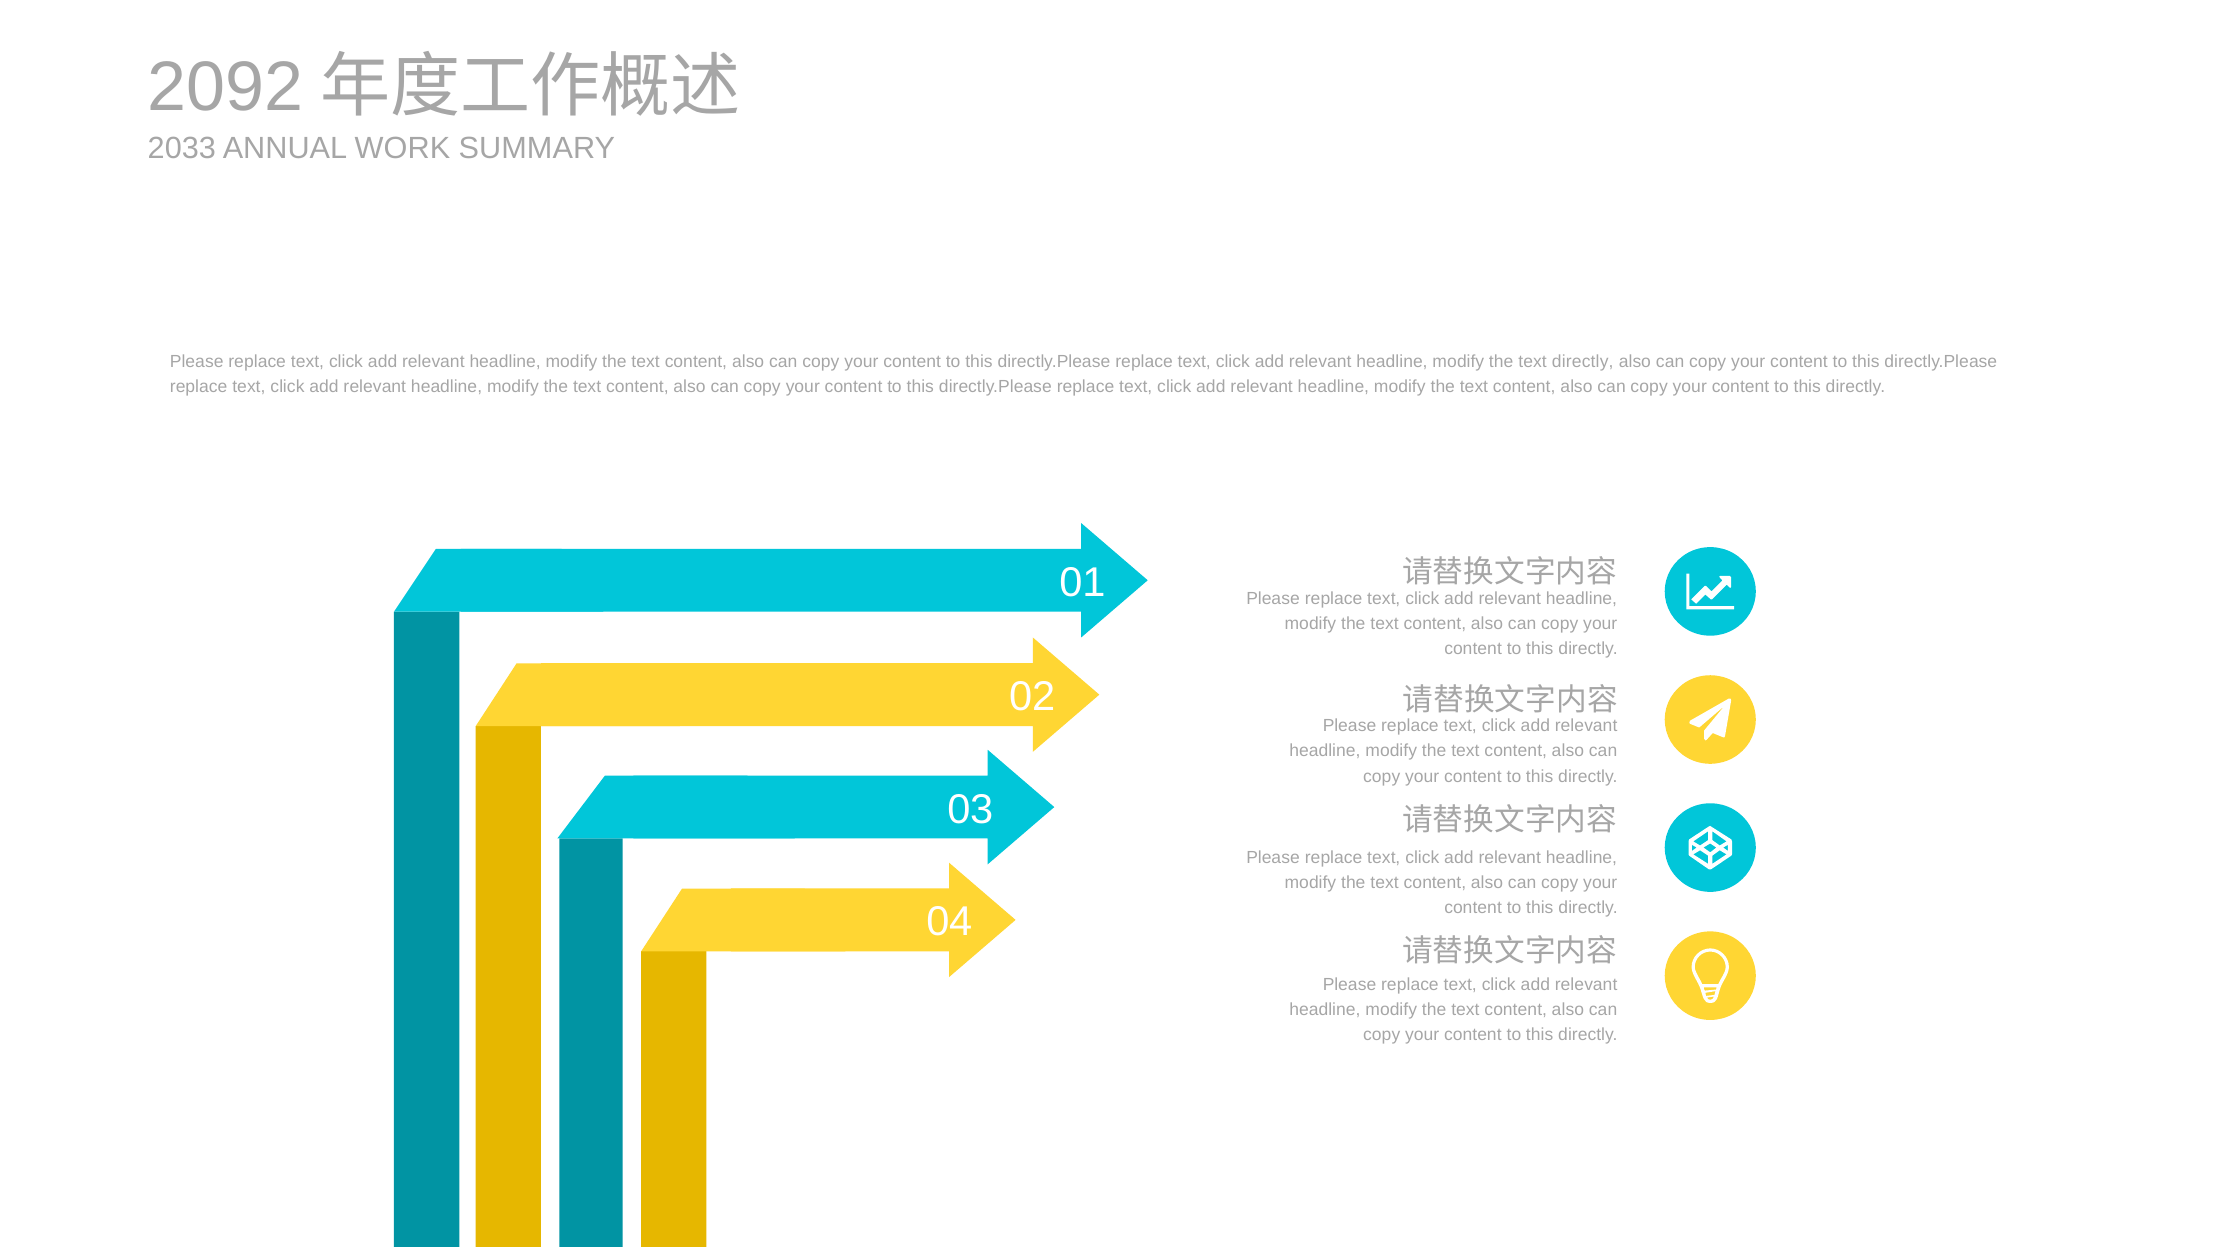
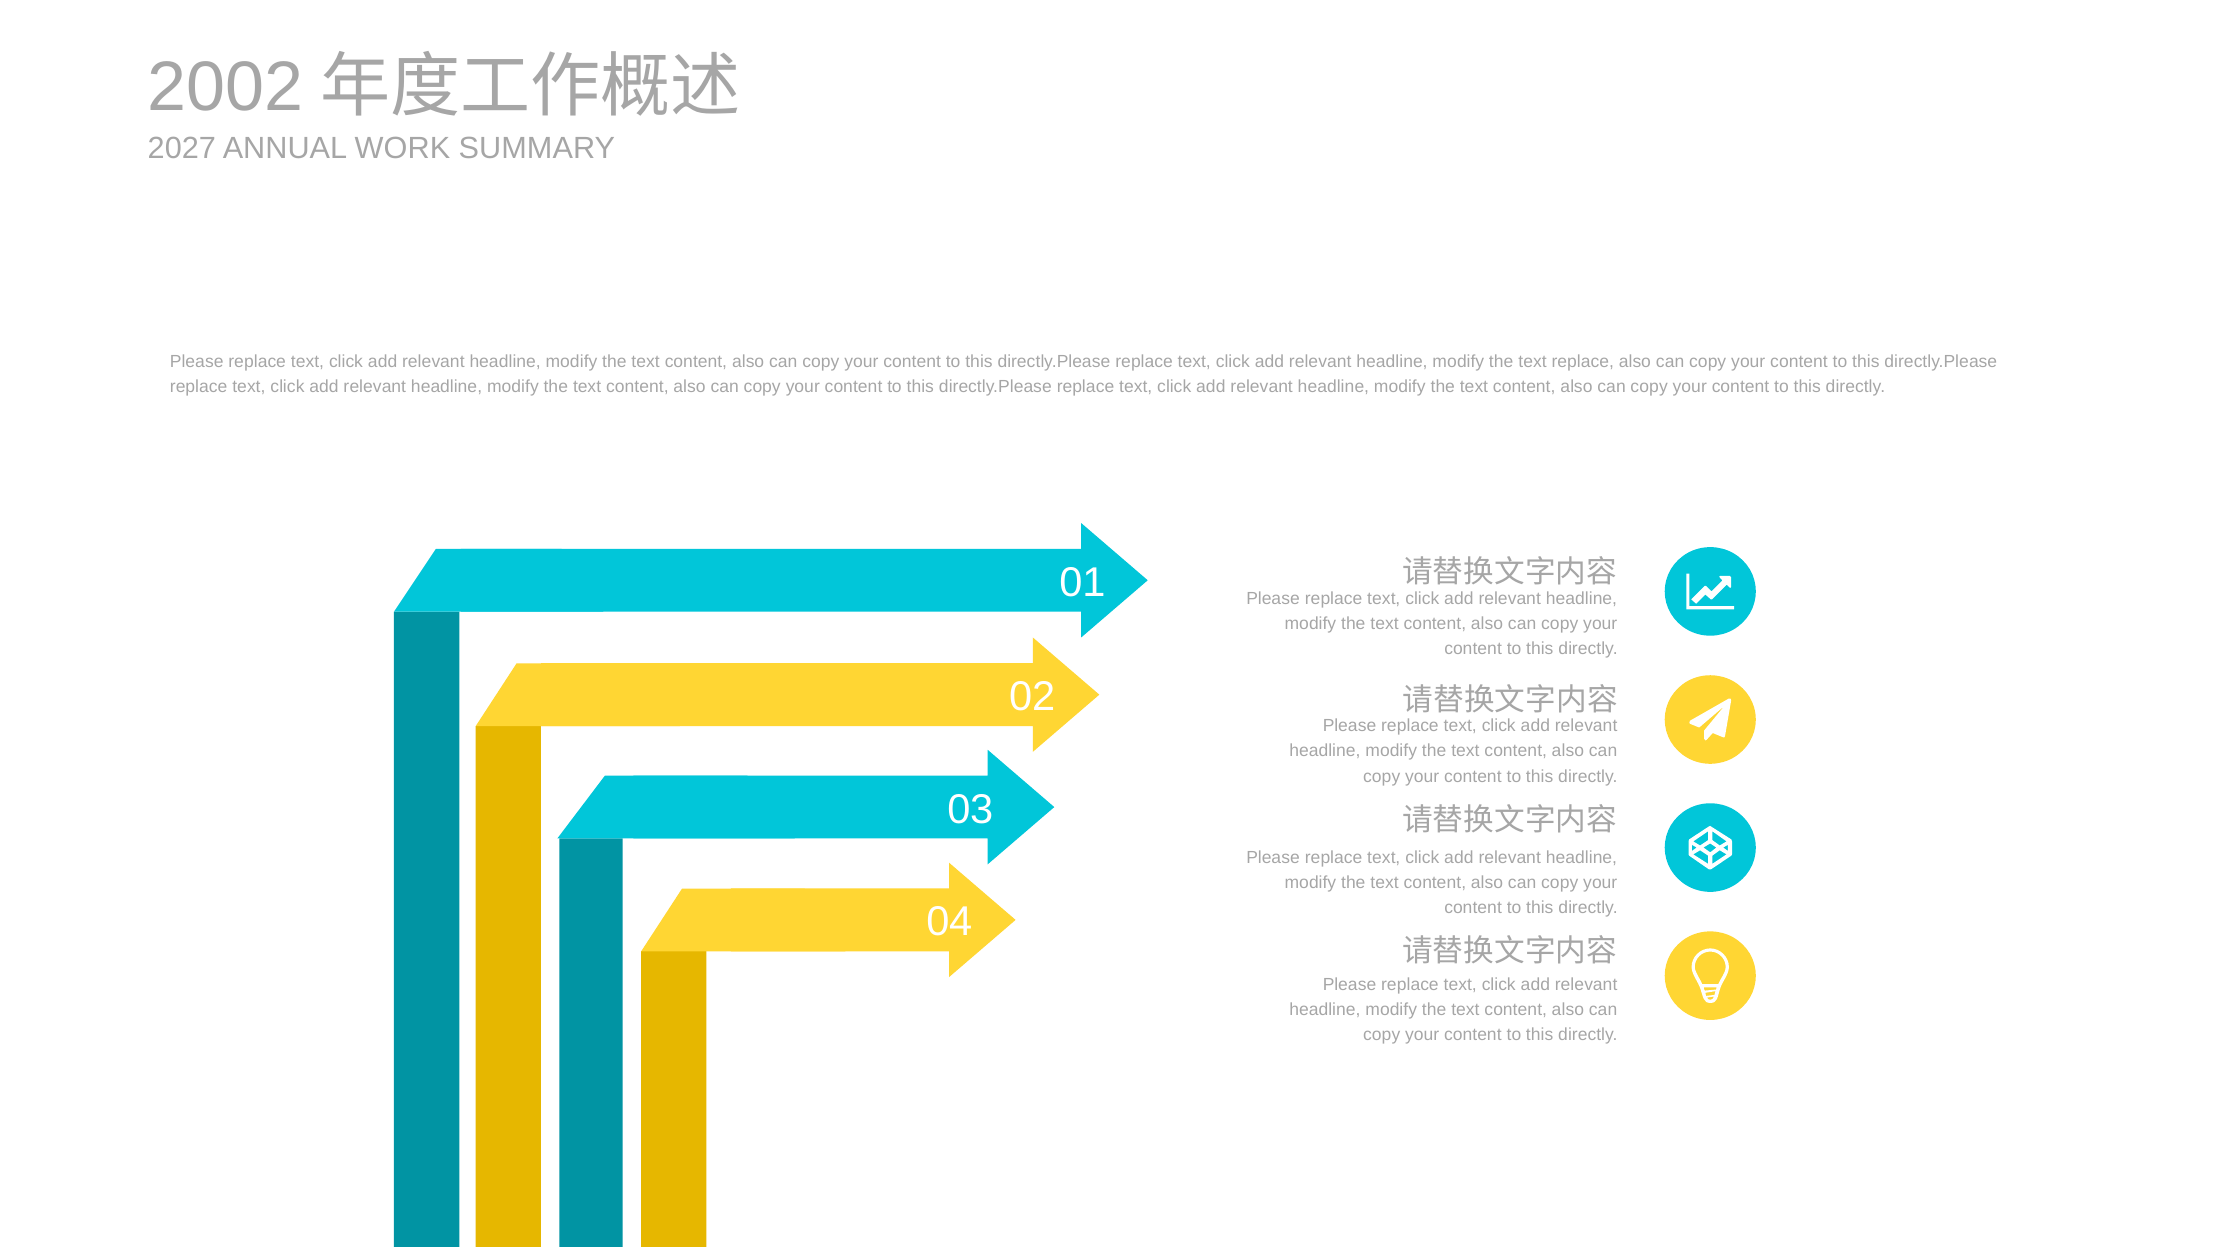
2092: 2092 -> 2002 (226, 88)
2033: 2033 -> 2027 (182, 149)
text directly: directly -> replace (1583, 362)
